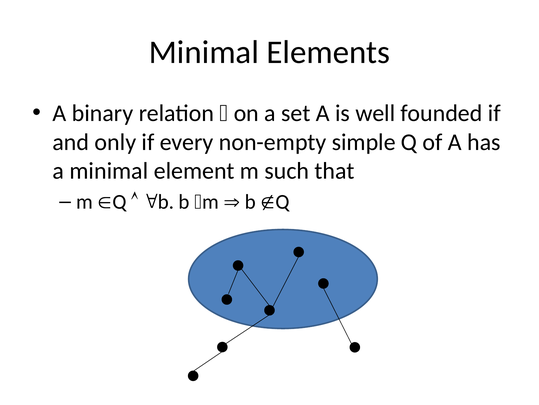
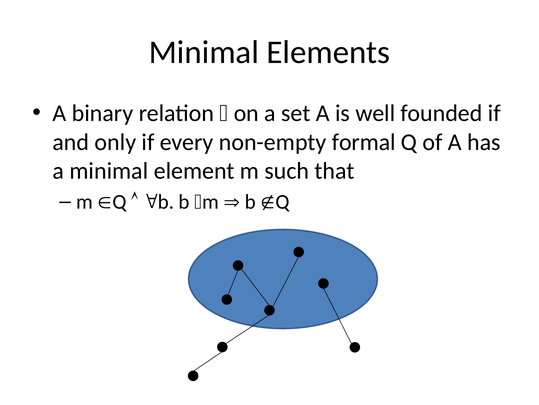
simple: simple -> formal (364, 142)
